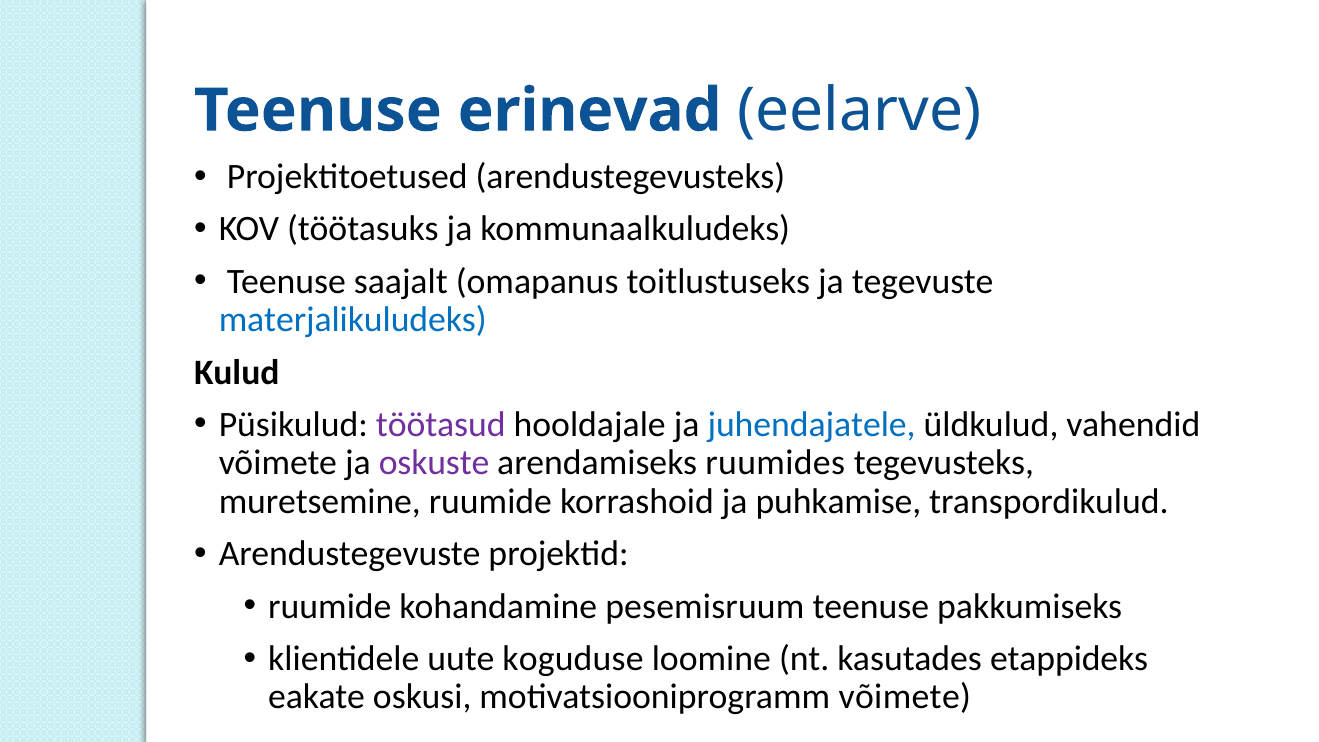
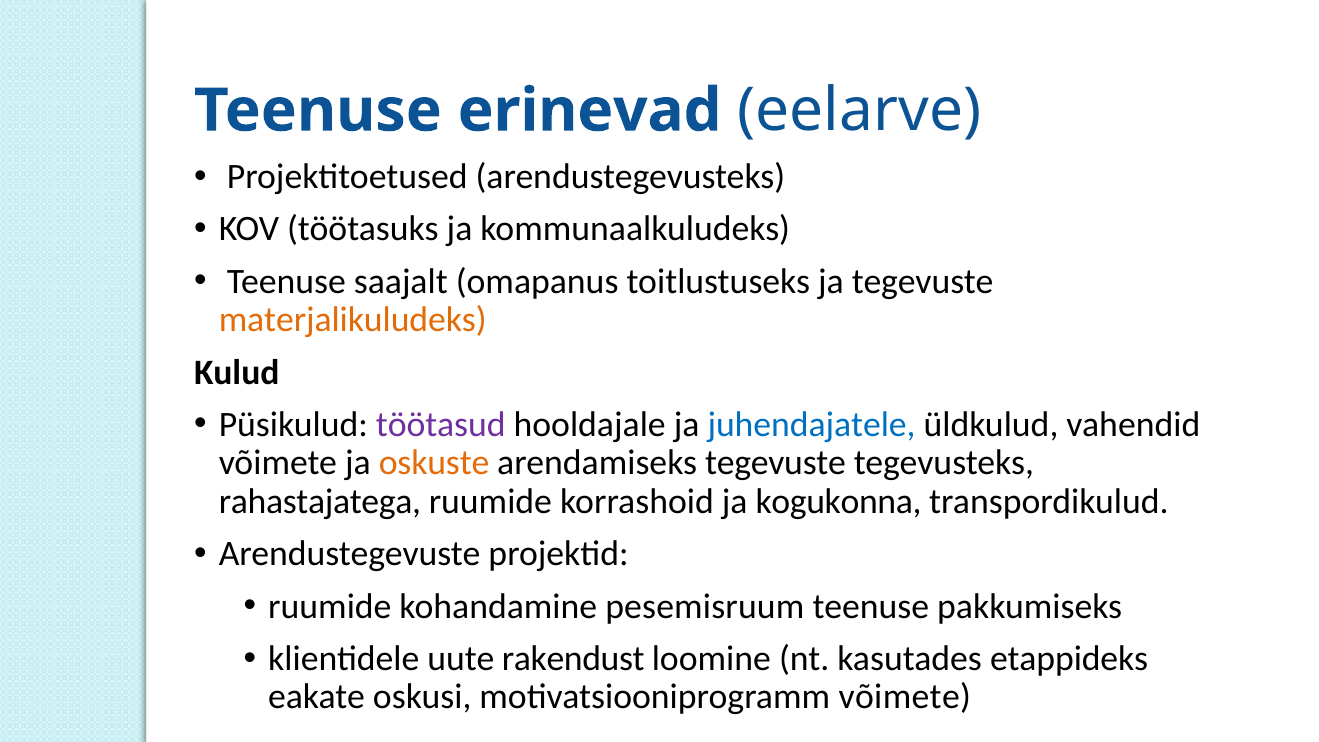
materjalikuludeks colour: blue -> orange (353, 320)
oskuste colour: purple -> orange (434, 463)
arendamiseks ruumides: ruumides -> tegevuste (776, 463)
muretsemine: muretsemine -> rahastajatega (320, 502)
puhkamise: puhkamise -> kogukonna (839, 502)
koguduse: koguduse -> rakendust (573, 659)
